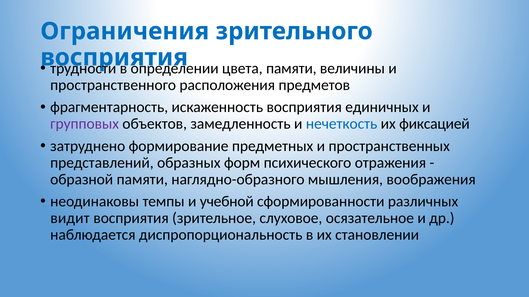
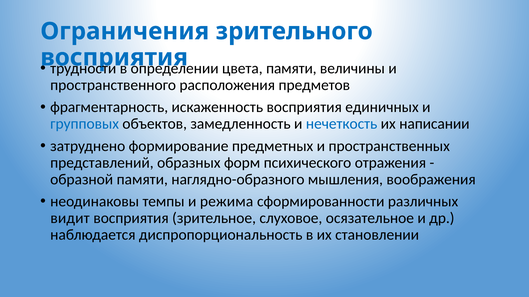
групповых colour: purple -> blue (85, 124)
фиксацией: фиксацией -> написании (434, 124)
учебной: учебной -> режима (227, 202)
